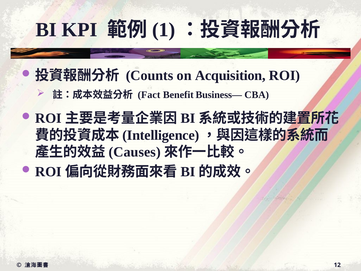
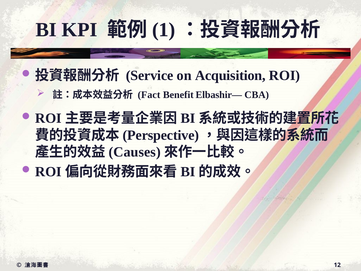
Counts: Counts -> Service (150, 76)
Business—: Business— -> Elbashir— (219, 95)
Intelligence: Intelligence -> Perspective (161, 135)
